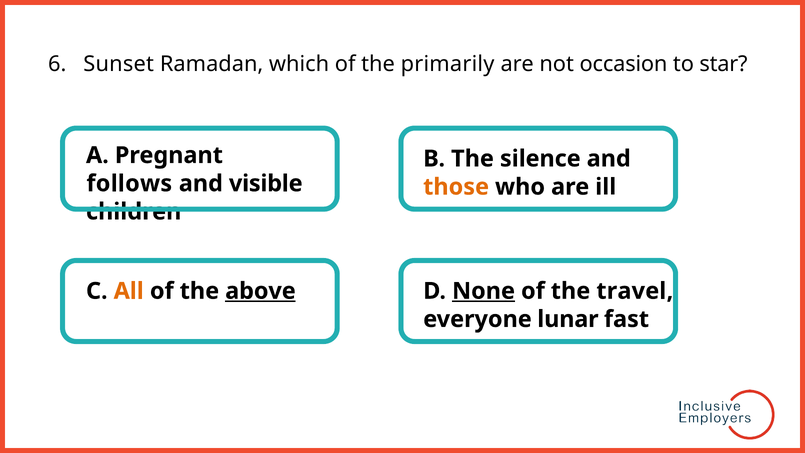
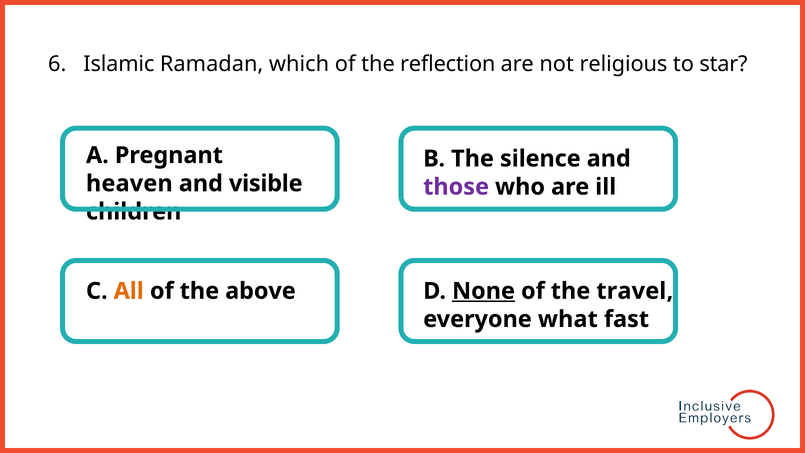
Sunset: Sunset -> Islamic (119, 64)
primarily: primarily -> reflection (448, 64)
occasion: occasion -> religious (623, 64)
follows: follows -> heaven (129, 183)
those colour: orange -> purple (456, 187)
above underline: present -> none (260, 291)
lunar: lunar -> what (568, 319)
